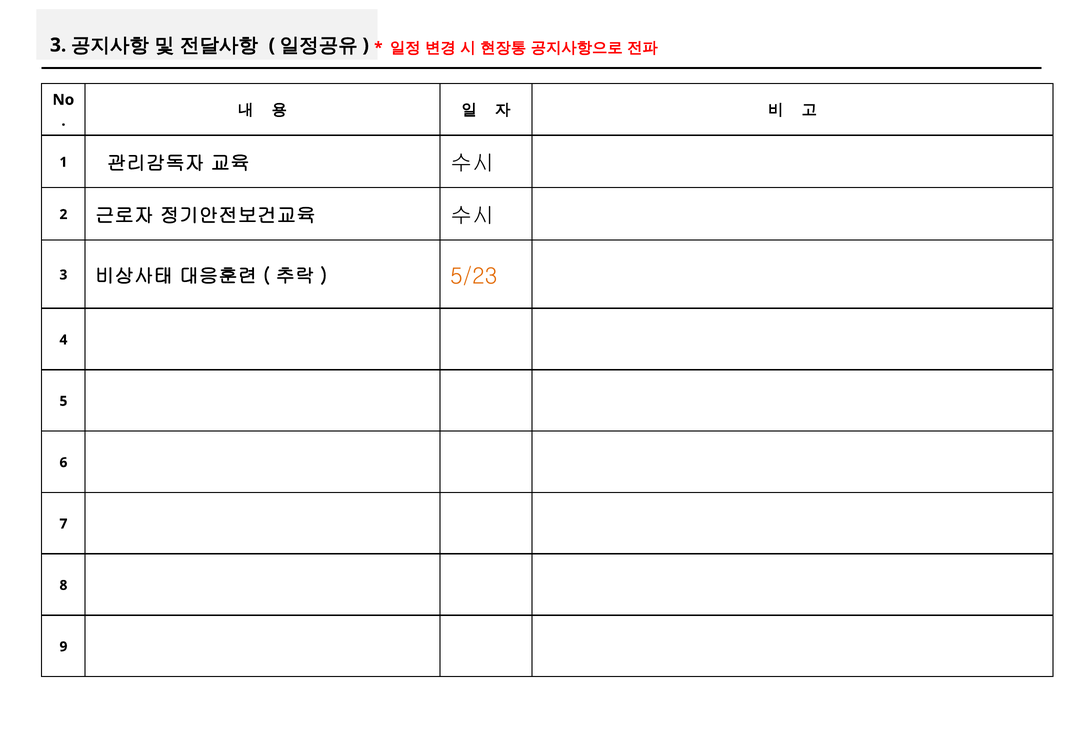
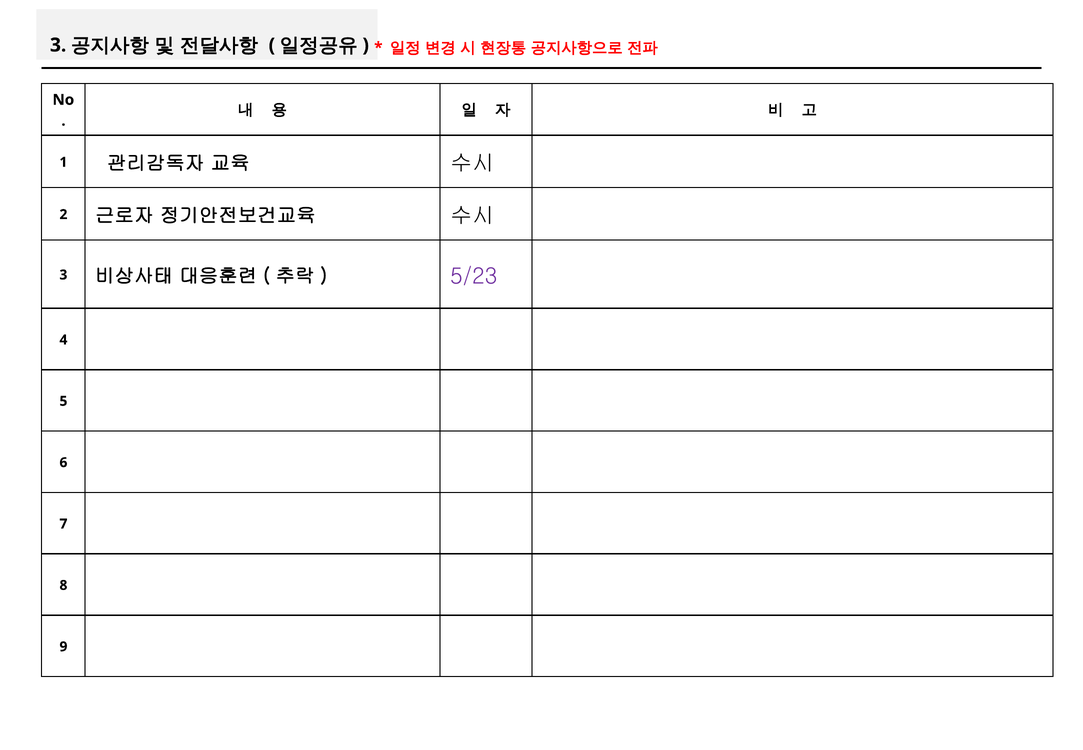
5/23 colour: orange -> purple (474, 276)
